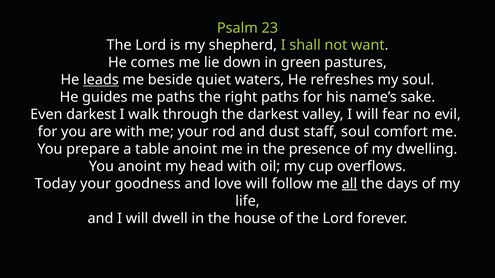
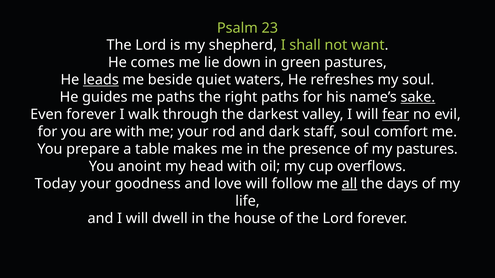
sake underline: none -> present (418, 97)
Even darkest: darkest -> forever (91, 115)
fear underline: none -> present (396, 115)
dust: dust -> dark (284, 132)
table anoint: anoint -> makes (195, 149)
my dwelling: dwelling -> pastures (427, 149)
